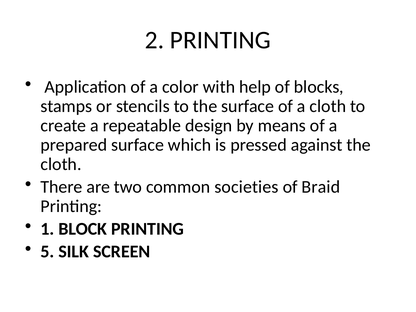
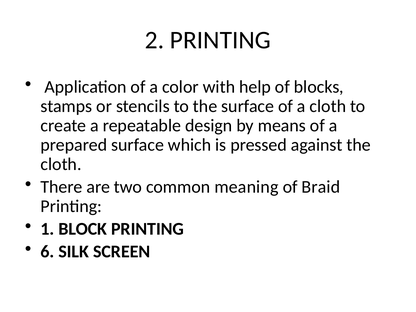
societies: societies -> meaning (246, 187)
5: 5 -> 6 (47, 252)
